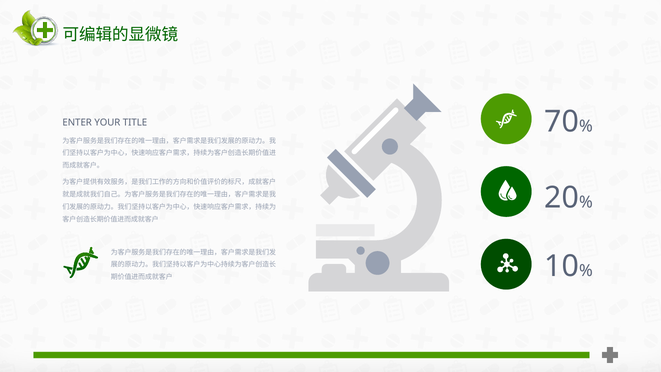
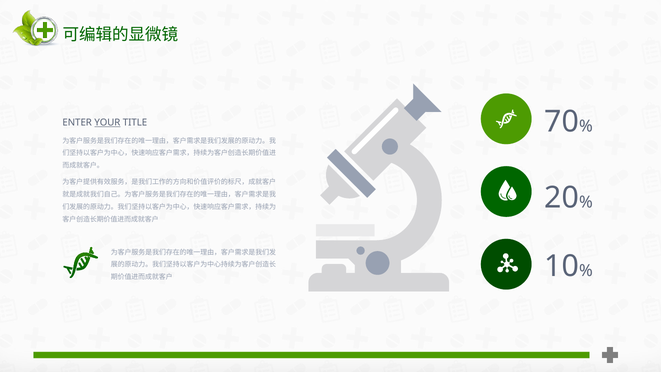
YOUR underline: none -> present (107, 123)
